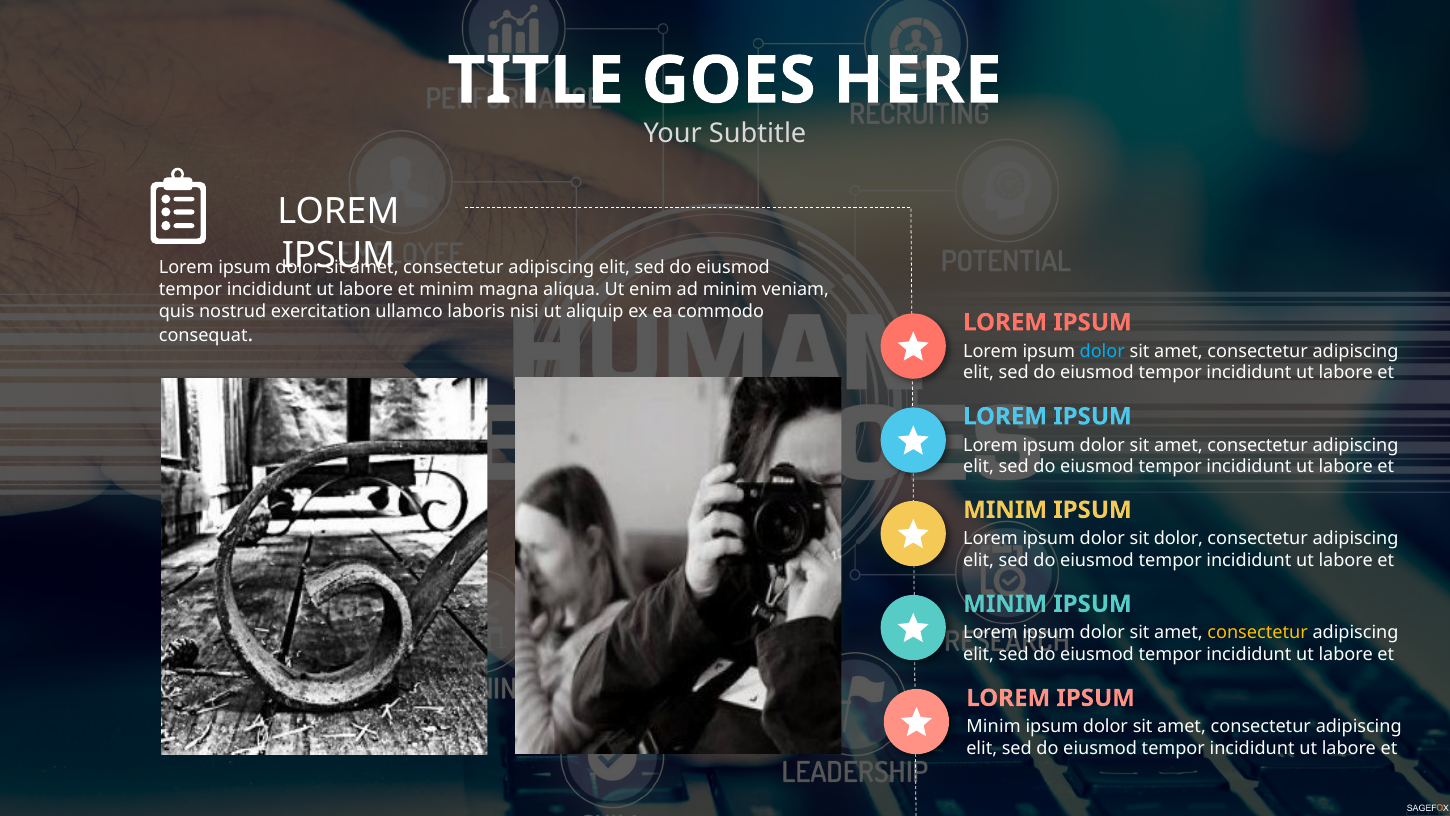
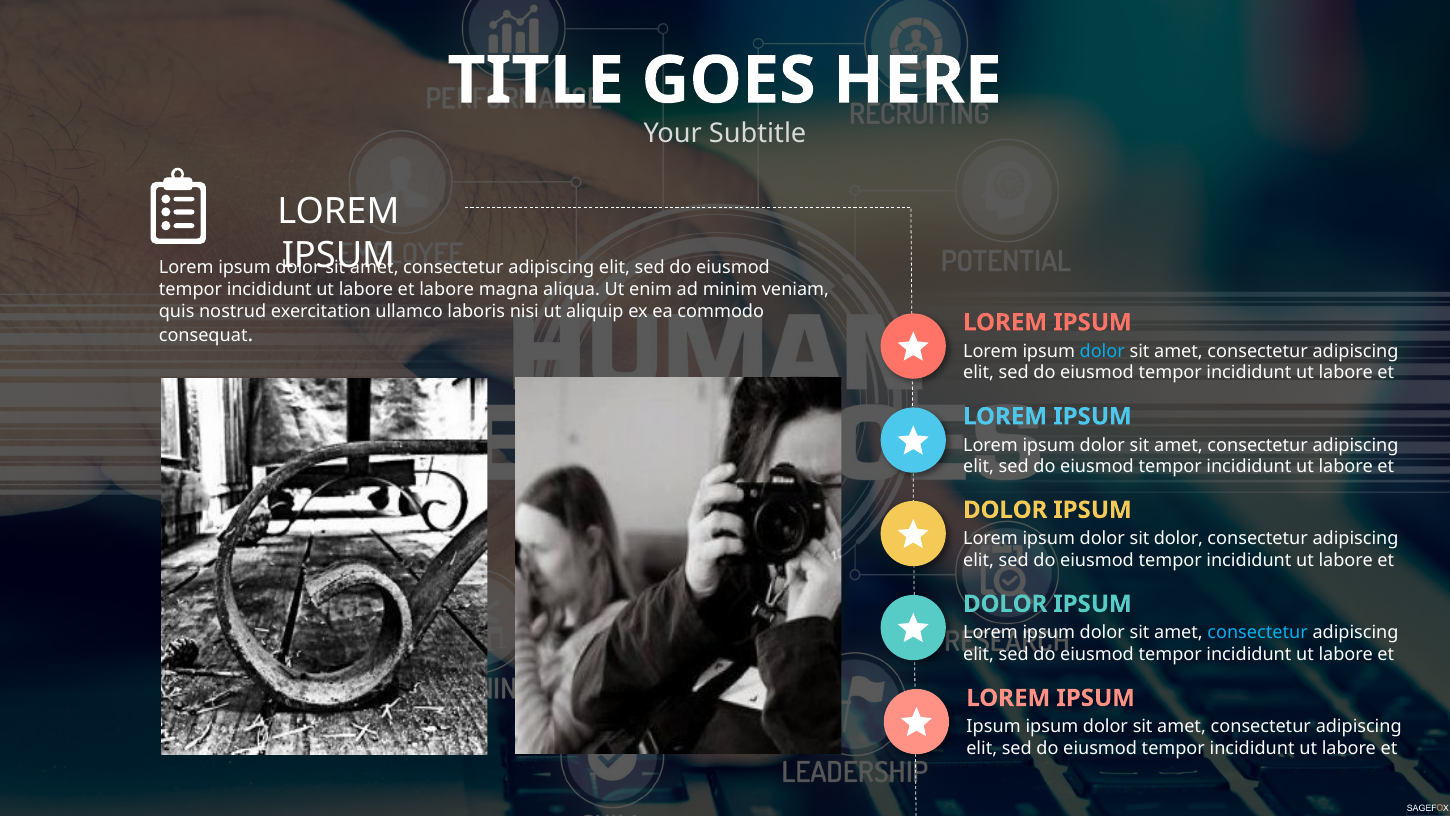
minim: minim -> labore (447, 289)
MINIM: MINIM -> DOLOR (1005, 510)
MINIM: MINIM -> DOLOR (1005, 604)
consectetur colour: yellow -> light blue (1258, 632)
Minim: Minim -> Ipsum (994, 726)
